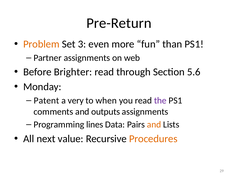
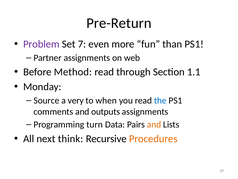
Problem colour: orange -> purple (41, 44)
3: 3 -> 7 (82, 44)
Brighter: Brighter -> Method (73, 72)
5.6: 5.6 -> 1.1 (194, 72)
Patent: Patent -> Source (47, 100)
the colour: purple -> blue (160, 100)
lines: lines -> turn (95, 124)
value: value -> think (71, 138)
